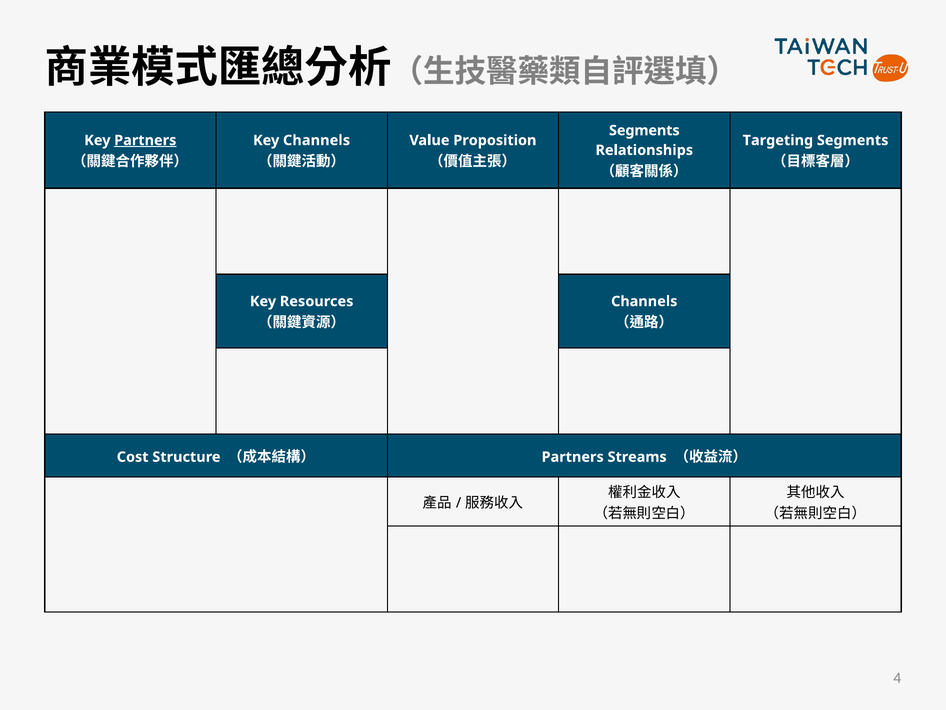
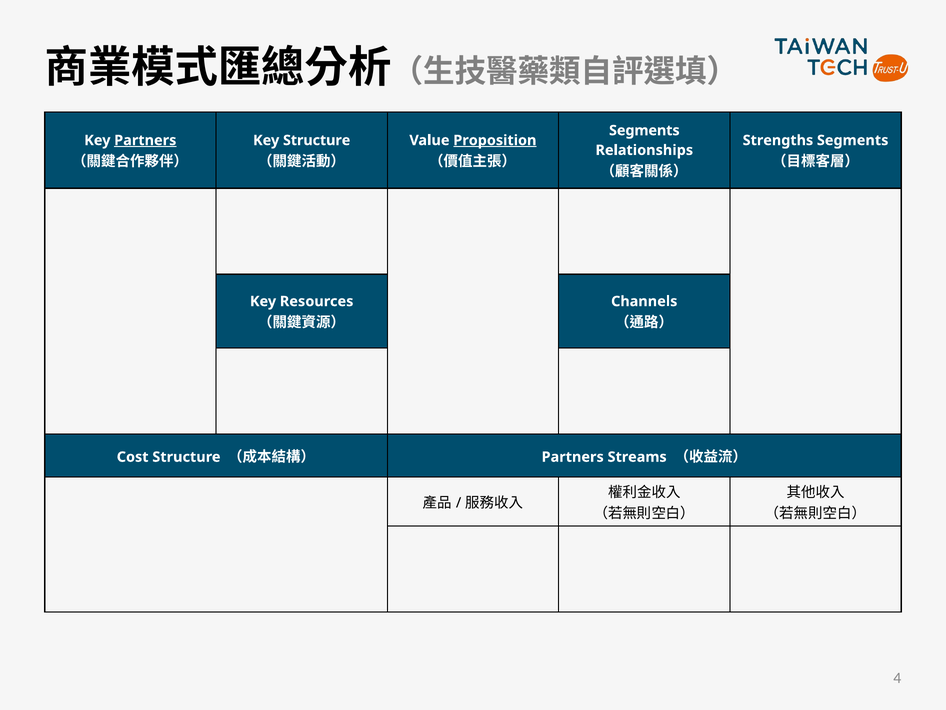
Key Channels: Channels -> Structure (317, 140)
Proposition underline: none -> present (495, 140)
Targeting: Targeting -> Strengths (778, 140)
